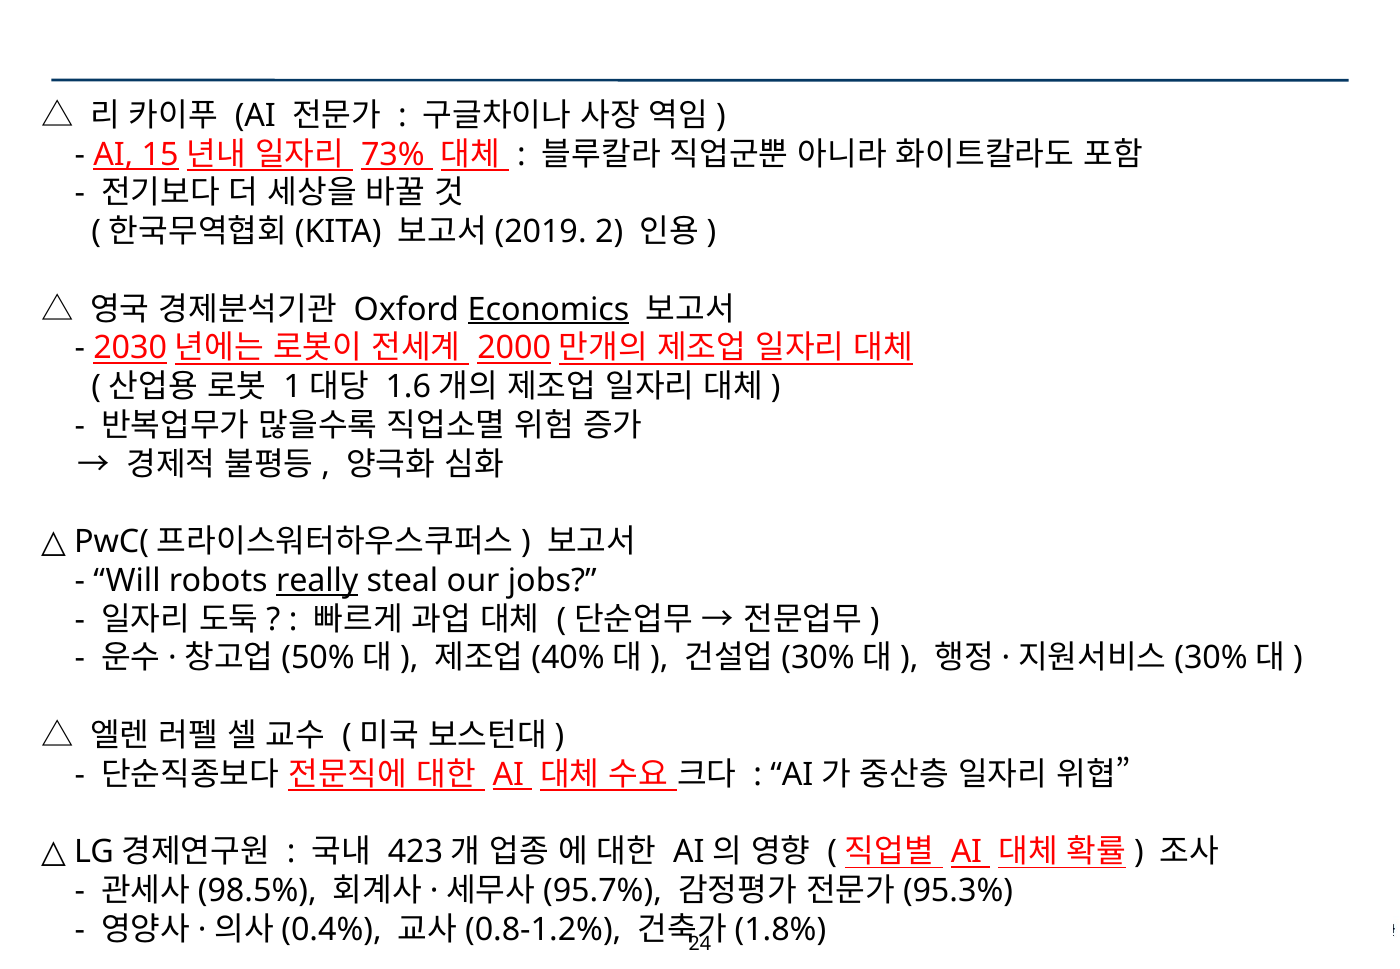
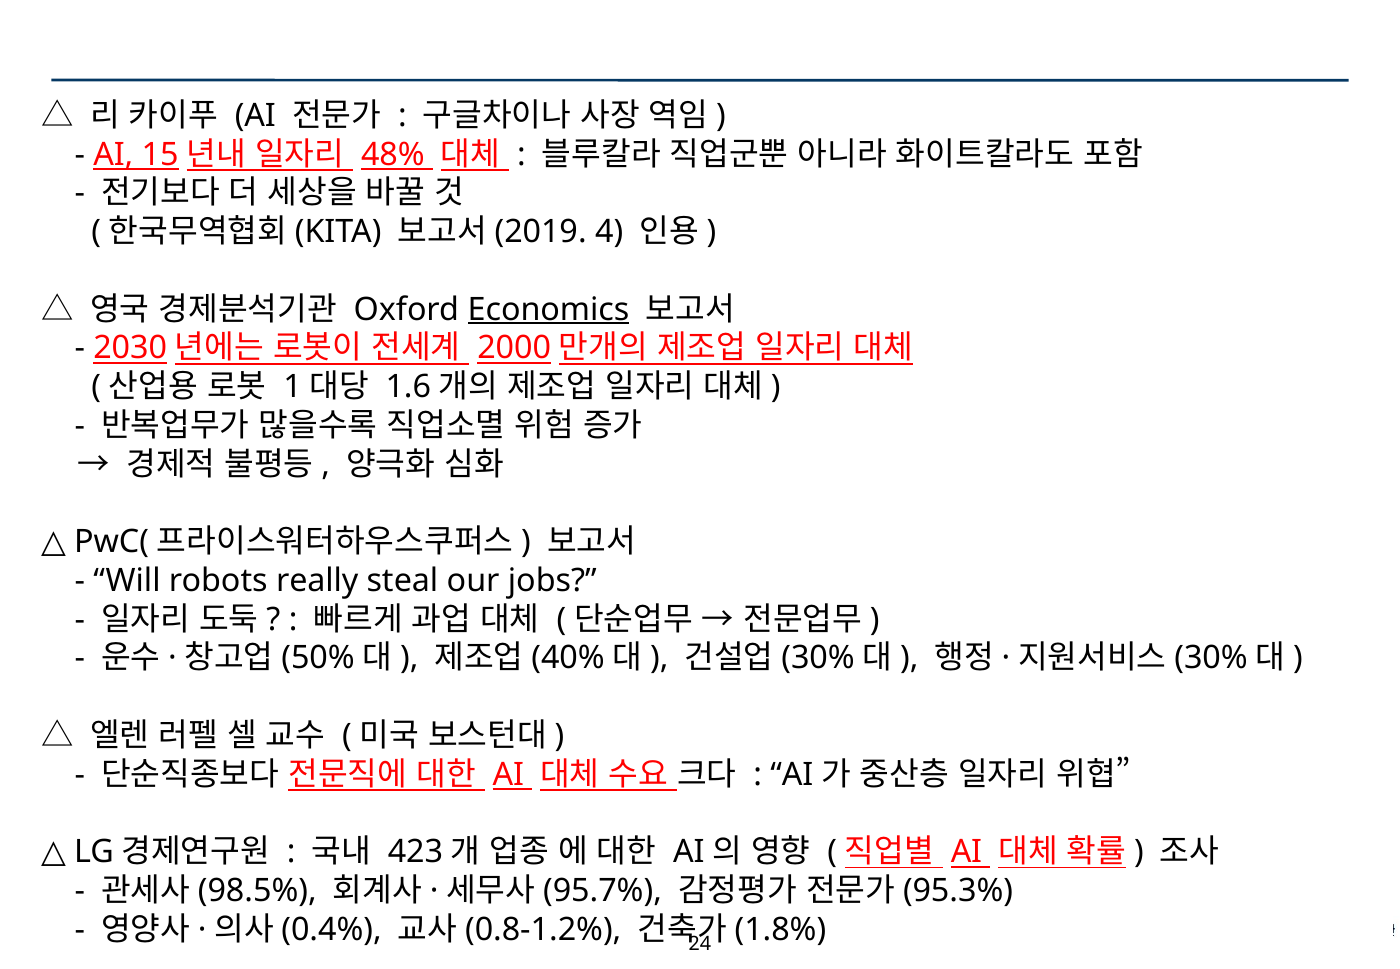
73%: 73% -> 48% (393, 154)
2: 2 -> 4 (609, 232)
really underline: present -> none (317, 581)
